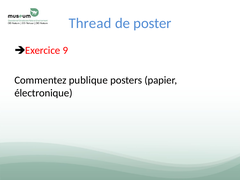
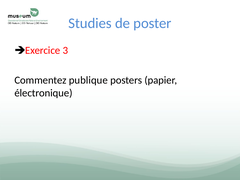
Thread: Thread -> Studies (90, 23)
9: 9 -> 3 (65, 50)
